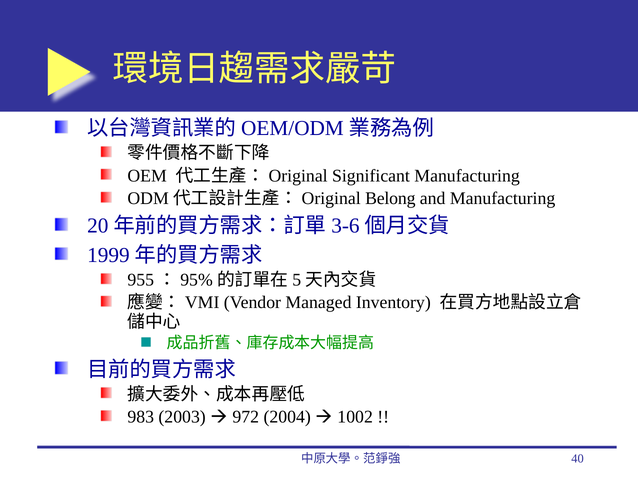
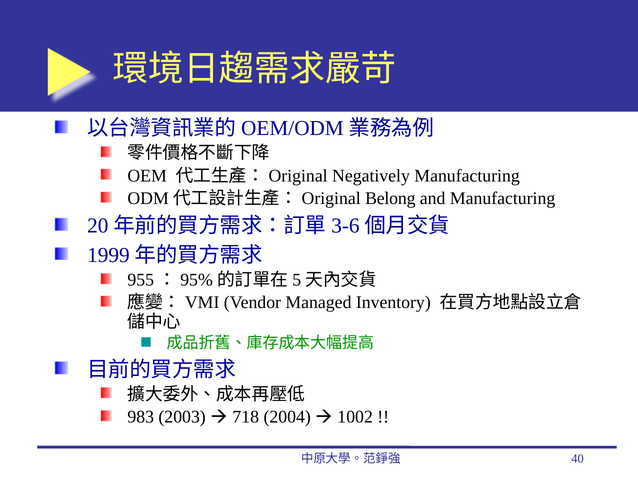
Significant: Significant -> Negatively (371, 175)
972: 972 -> 718 (246, 416)
